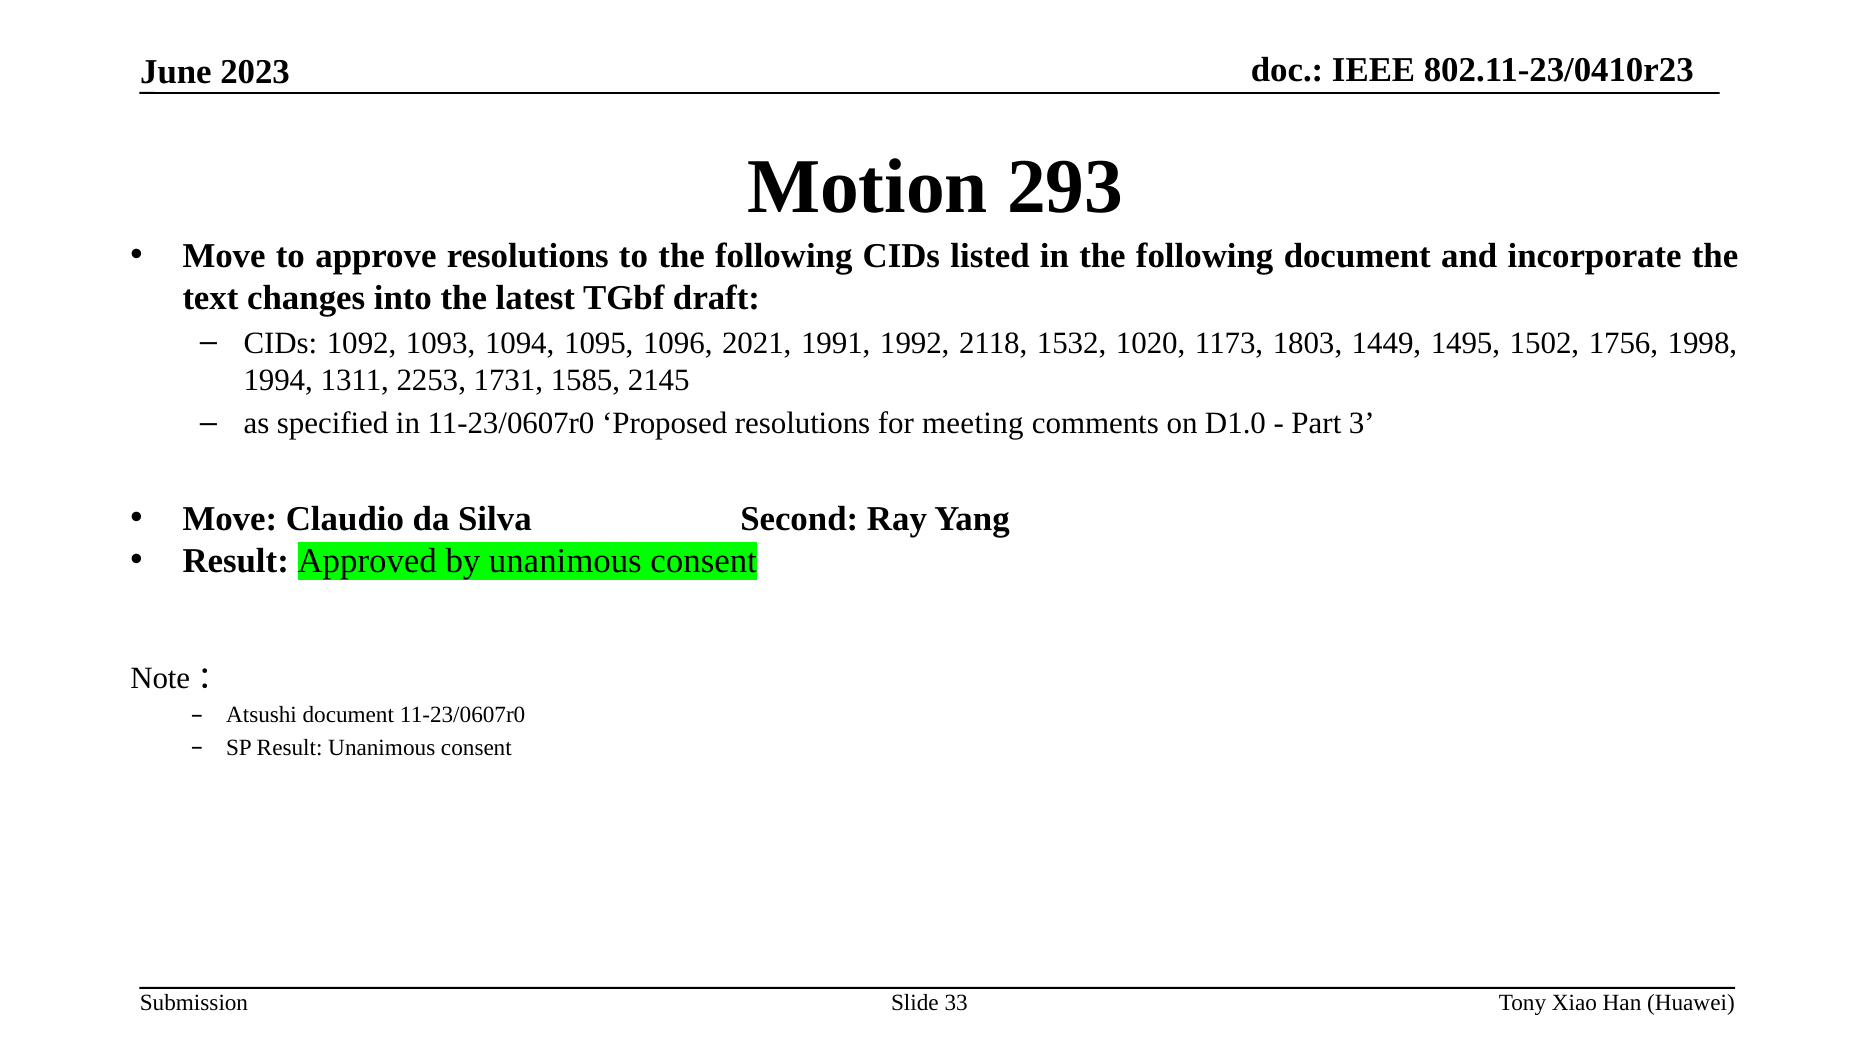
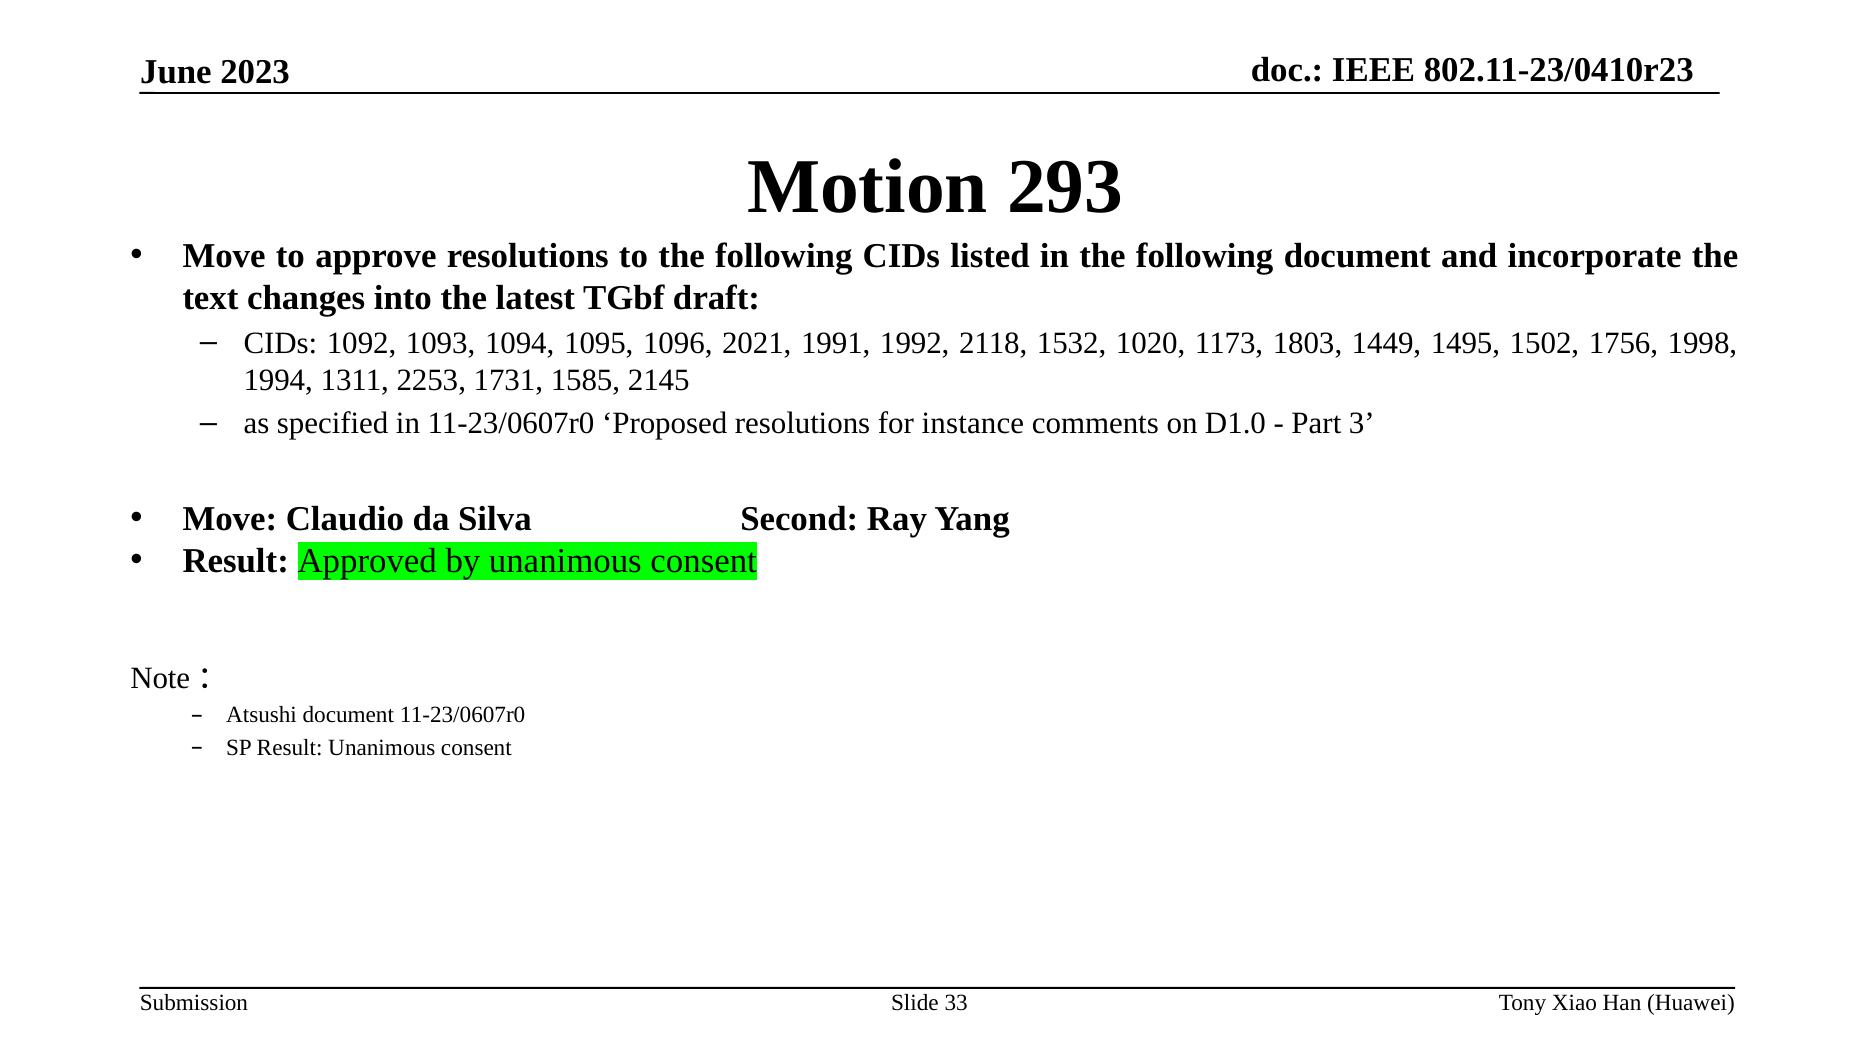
meeting: meeting -> instance (973, 424)
